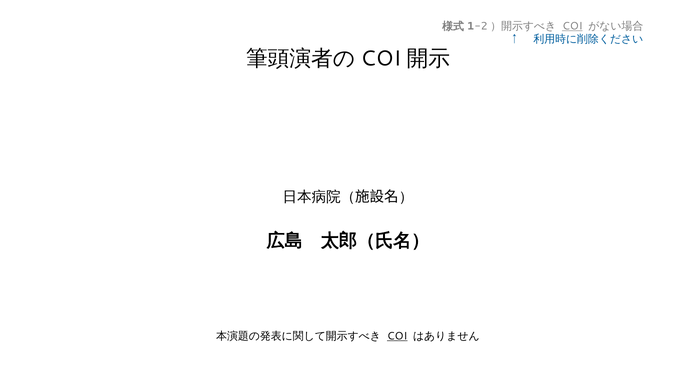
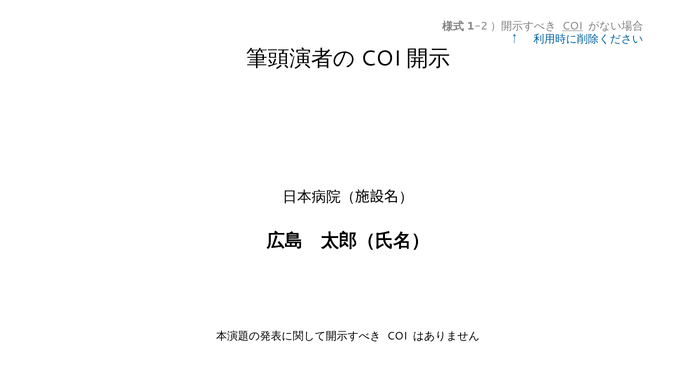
COI underline: present -> none (397, 337)
